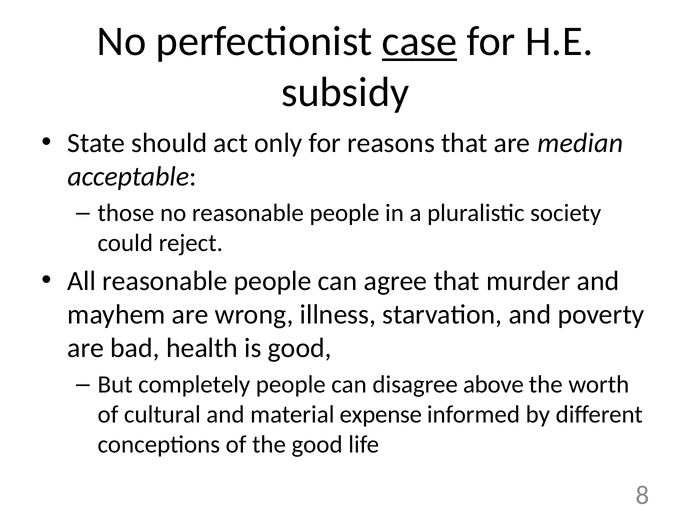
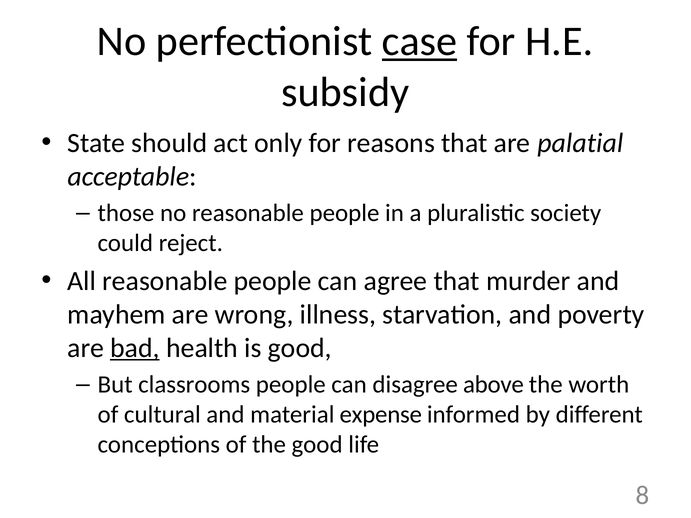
median: median -> palatial (580, 143)
bad underline: none -> present (135, 348)
completely: completely -> classrooms (194, 385)
